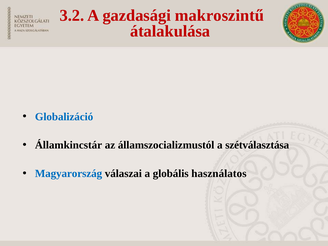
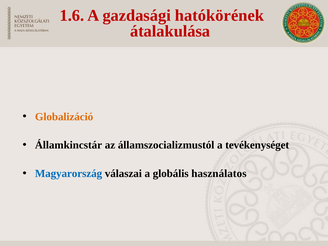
3.2: 3.2 -> 1.6 (72, 15)
makroszintű: makroszintű -> hatókörének (219, 15)
Globalizáció colour: blue -> orange (64, 117)
szétválasztása: szétválasztása -> tevékenységet (257, 145)
